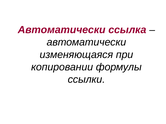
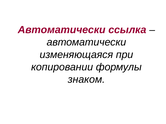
ссылки: ссылки -> знаком (86, 80)
